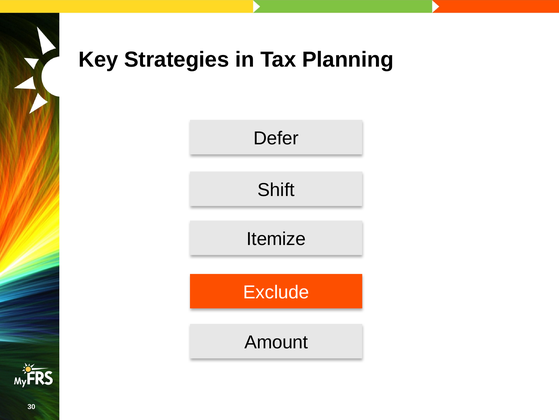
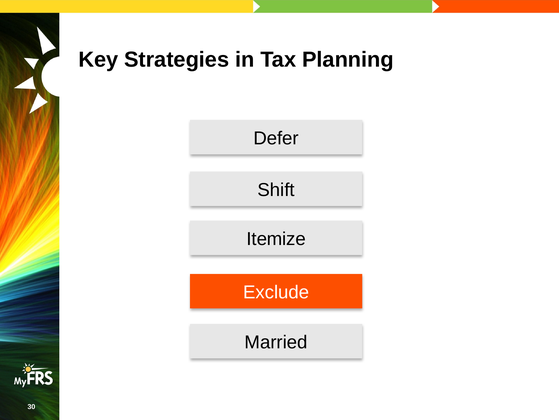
Amount: Amount -> Married (276, 342)
